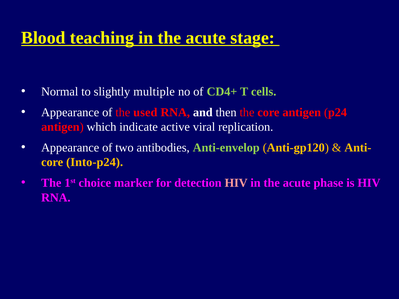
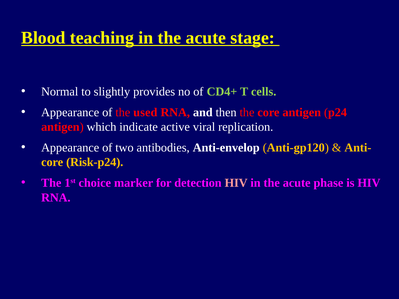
multiple: multiple -> provides (154, 92)
Anti-envelop colour: light green -> white (226, 148)
Into-p24: Into-p24 -> Risk-p24 (95, 162)
